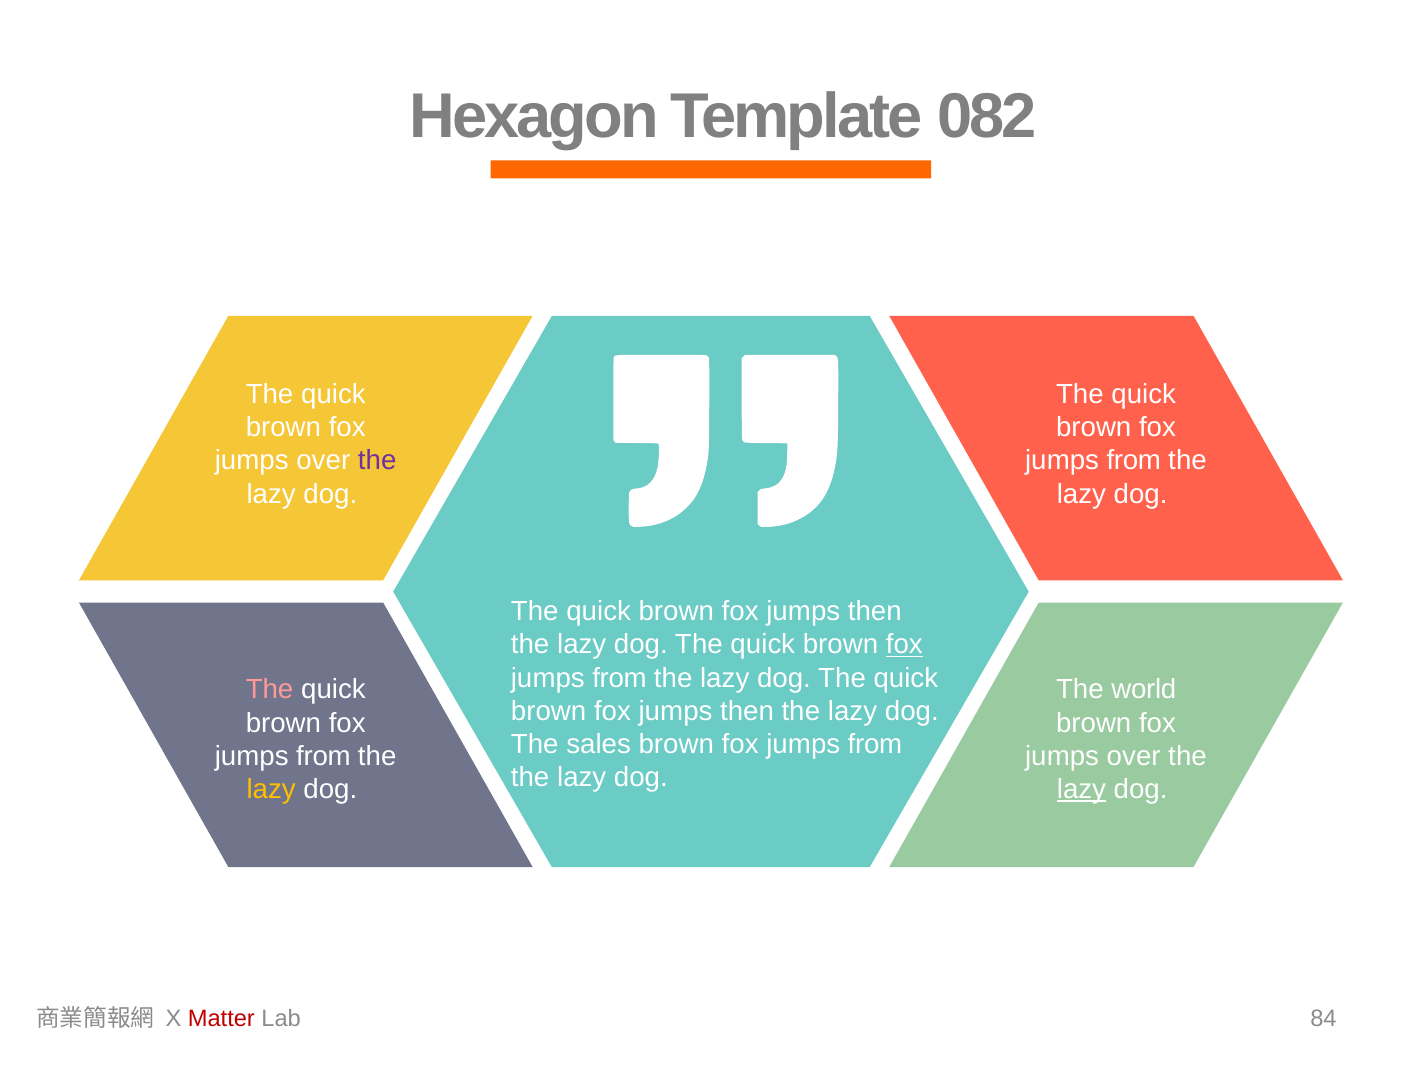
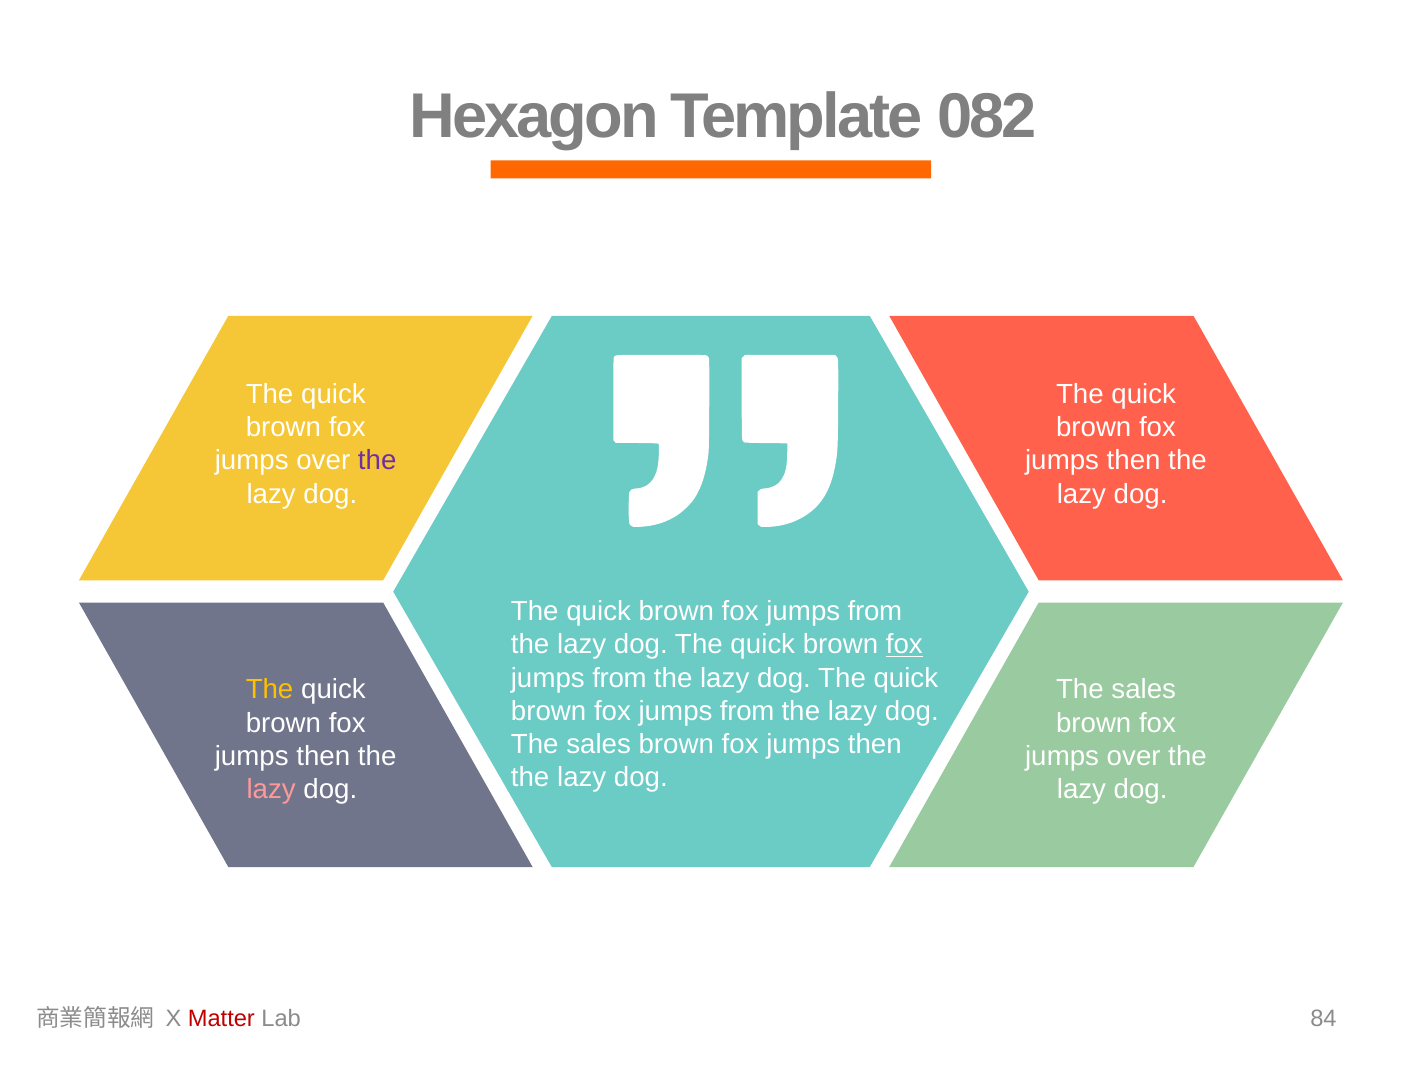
from: from -> then (1134, 461)
then: then -> from (875, 611)
The colour: pink -> yellow (270, 689)
world: world -> sales (1144, 689)
then: then -> from (747, 711)
from: from -> then (875, 744)
from: from -> then (323, 756)
lazy colour: yellow -> pink (271, 789)
lazy underline: present -> none (1081, 789)
